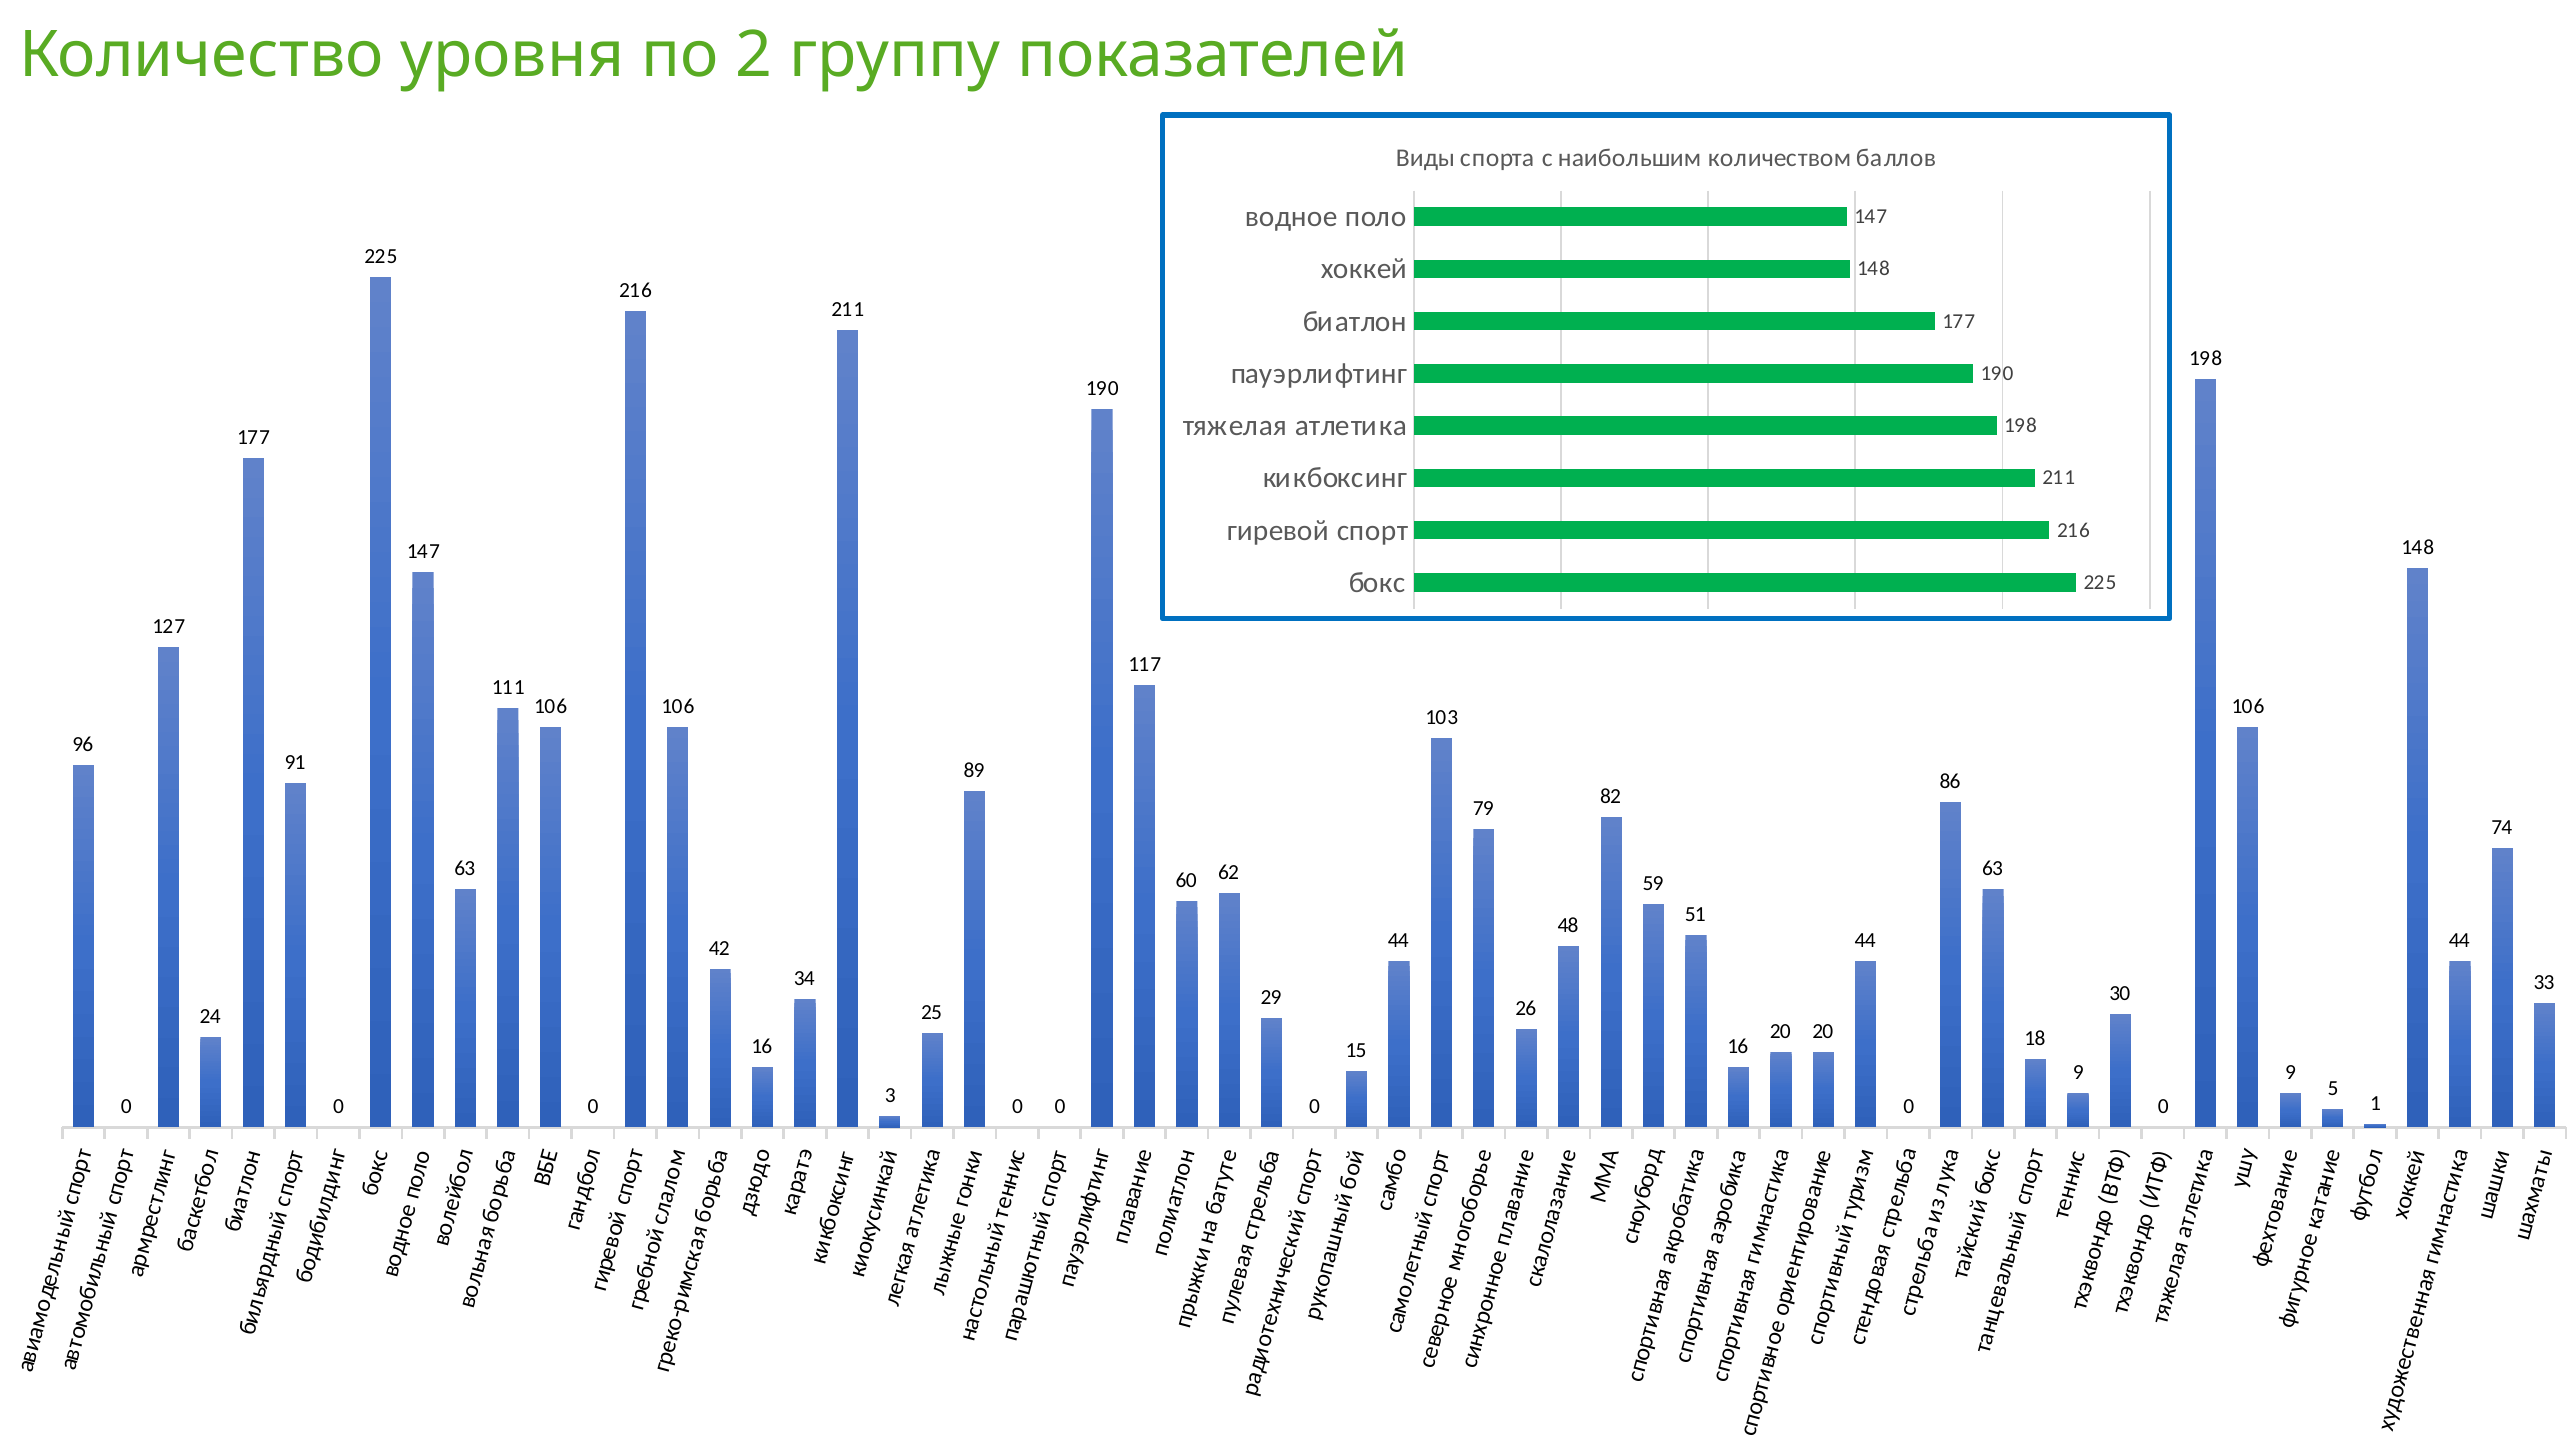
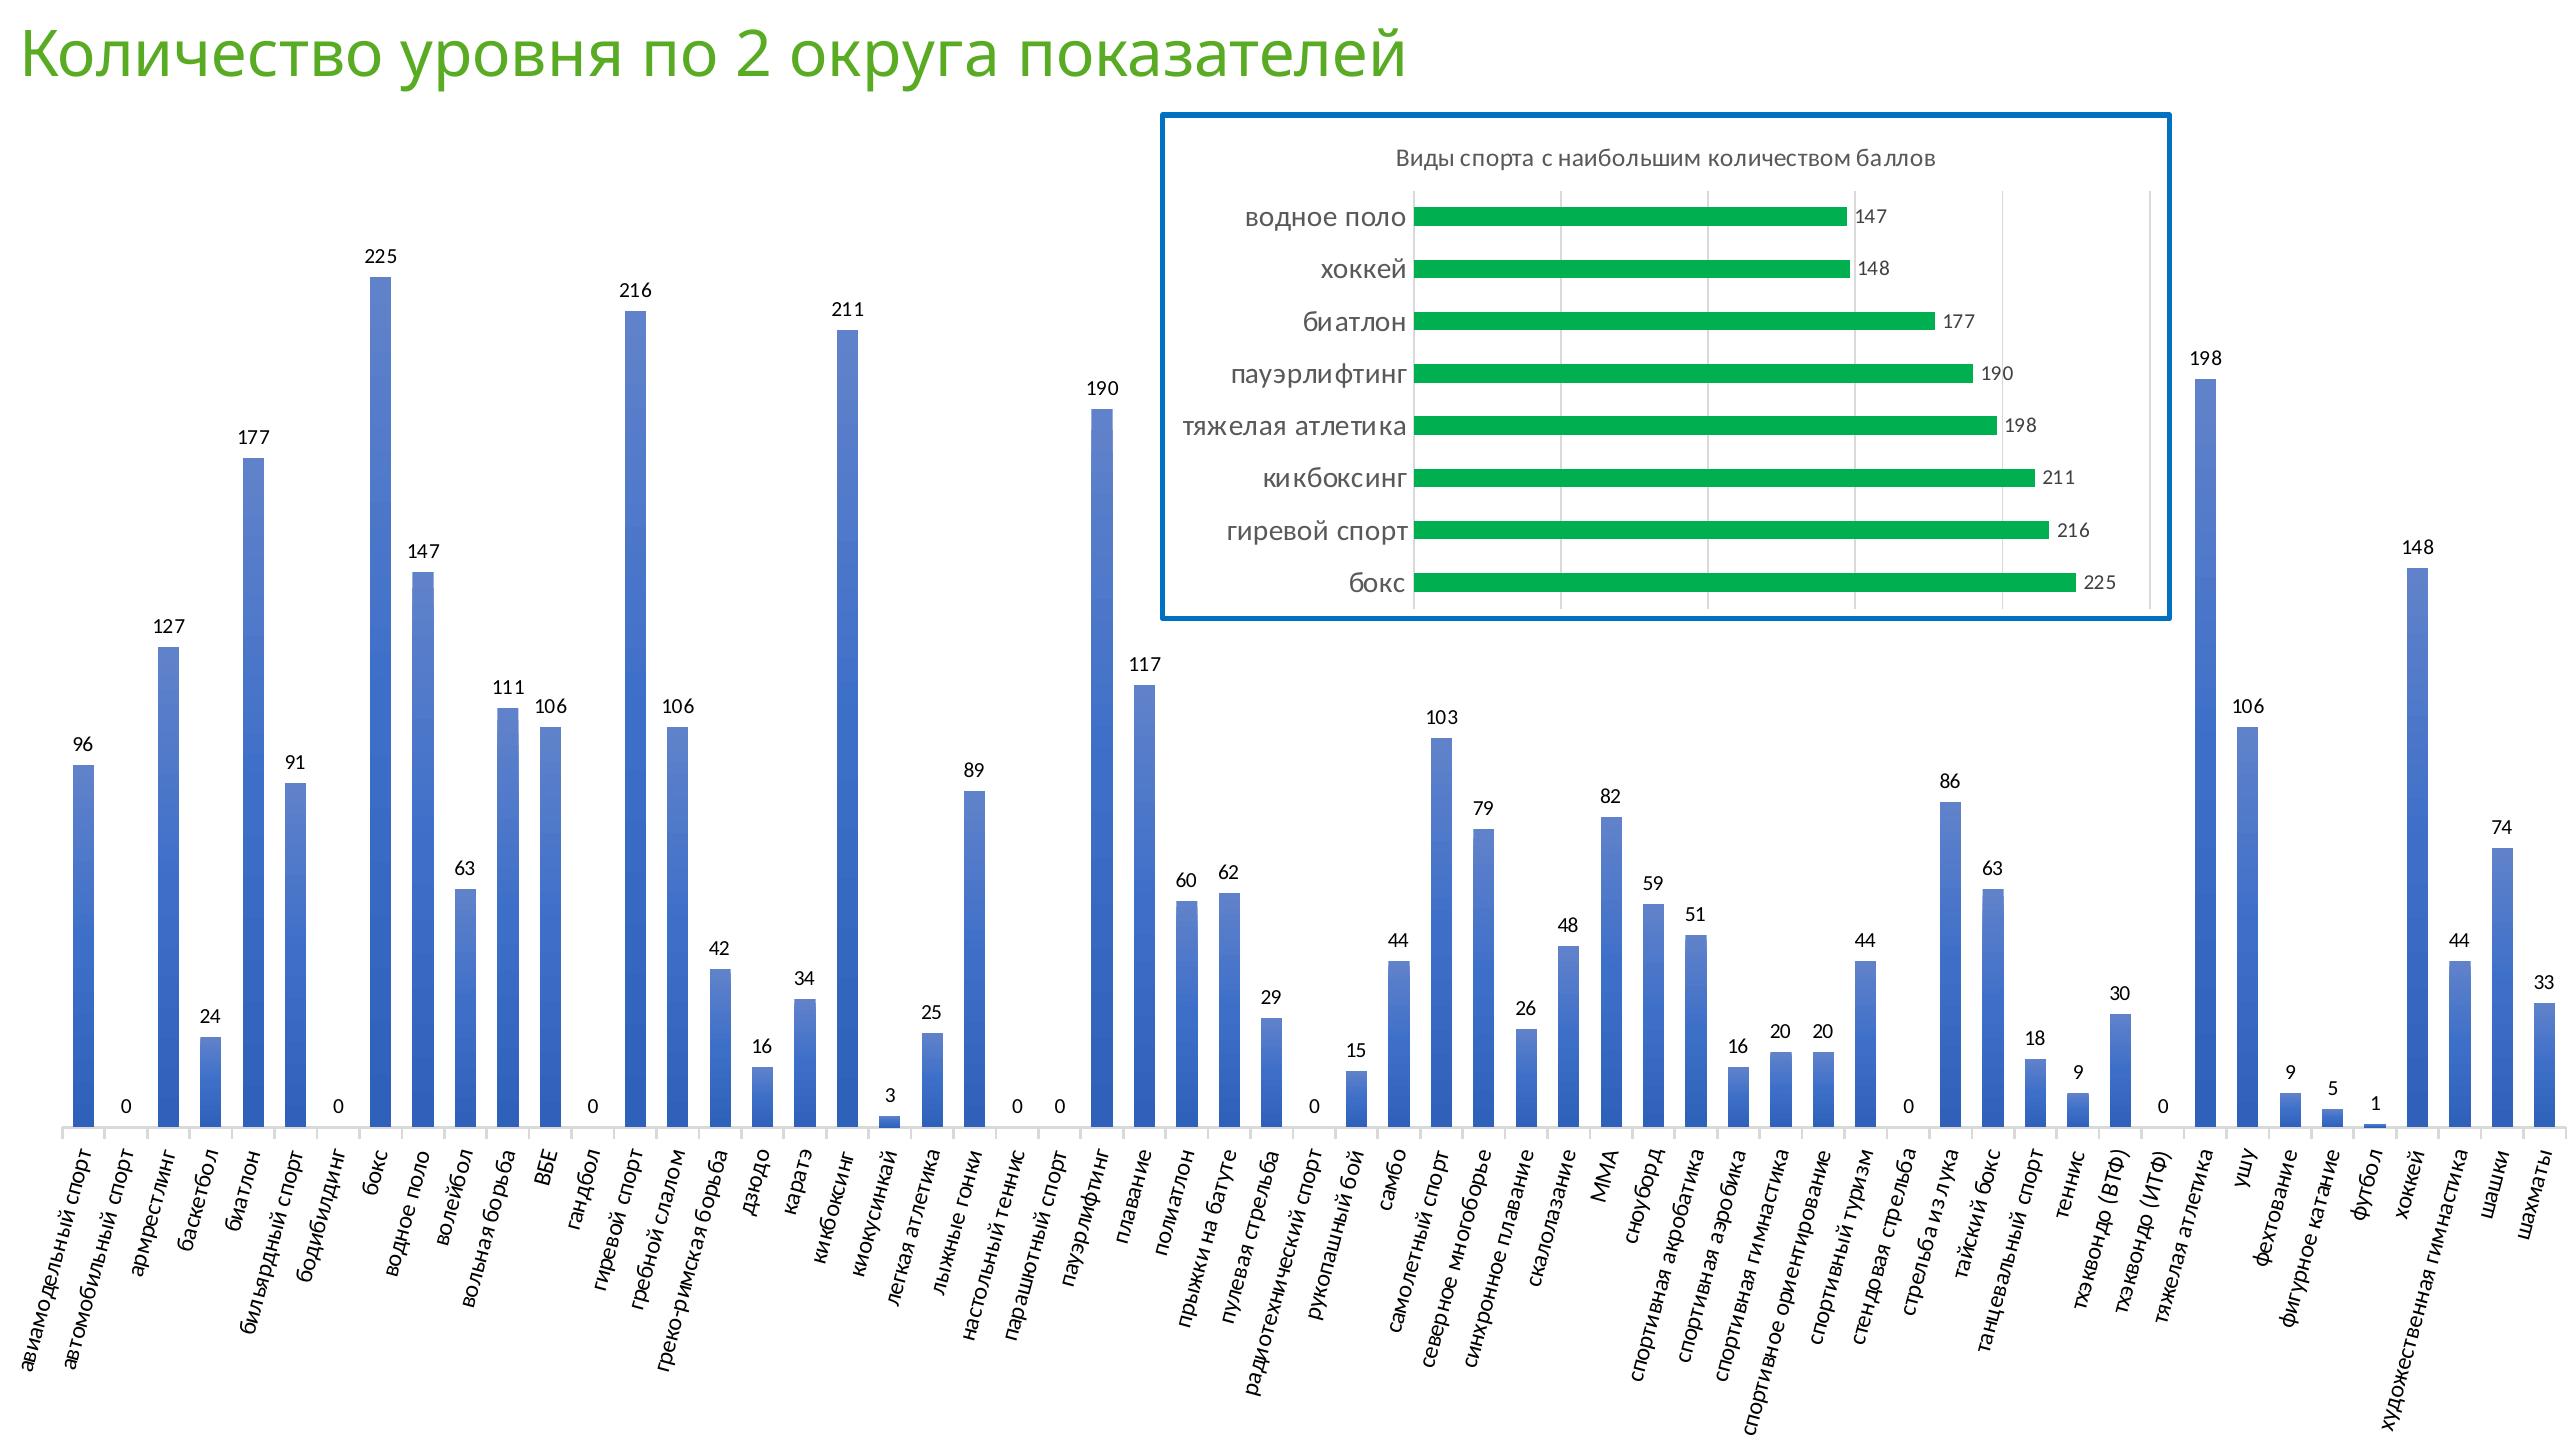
группу: группу -> округа (895, 55)
